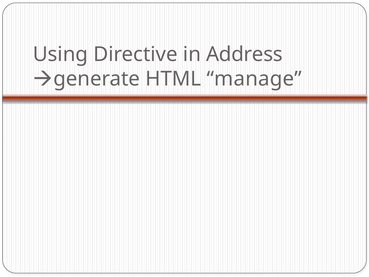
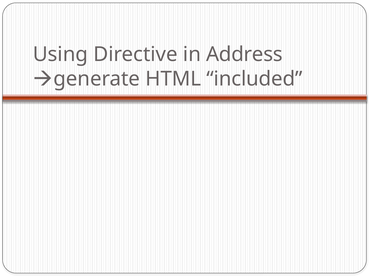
manage: manage -> included (254, 79)
